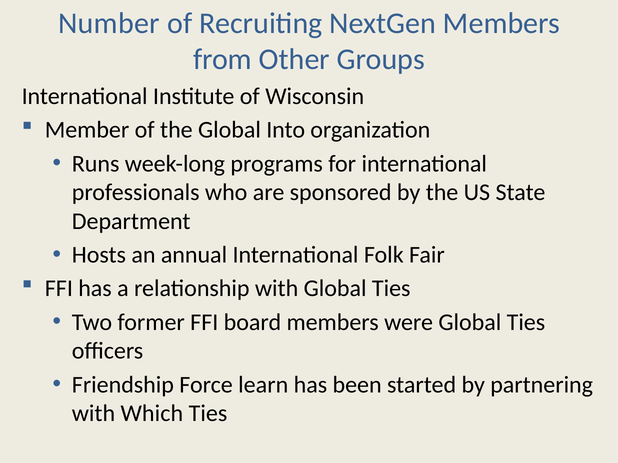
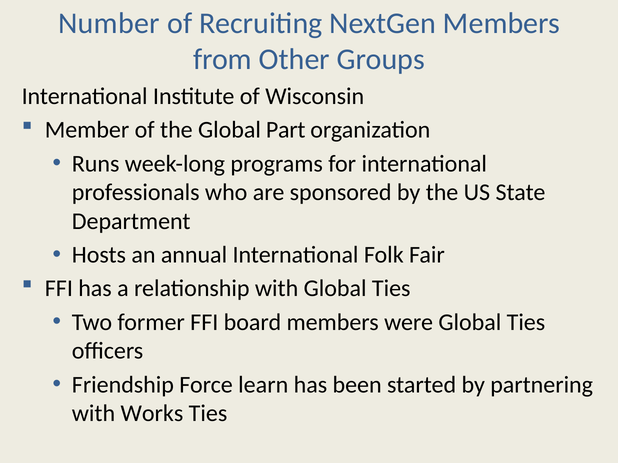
Into: Into -> Part (286, 130)
Which: Which -> Works (152, 414)
